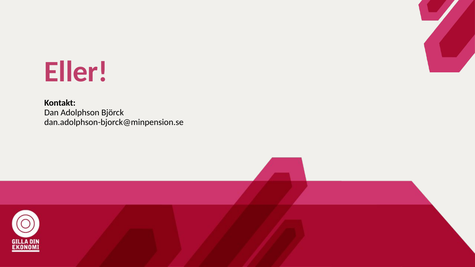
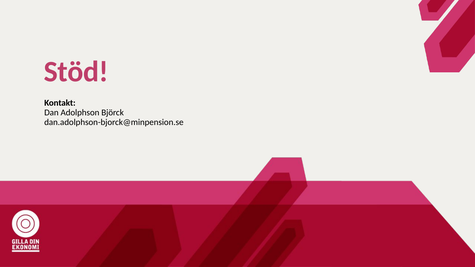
Eller: Eller -> Stöd (76, 72)
